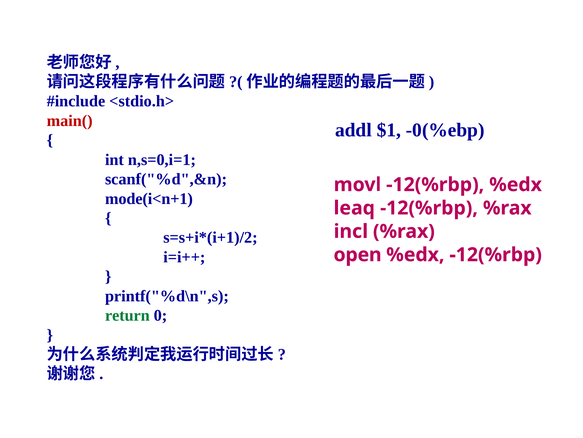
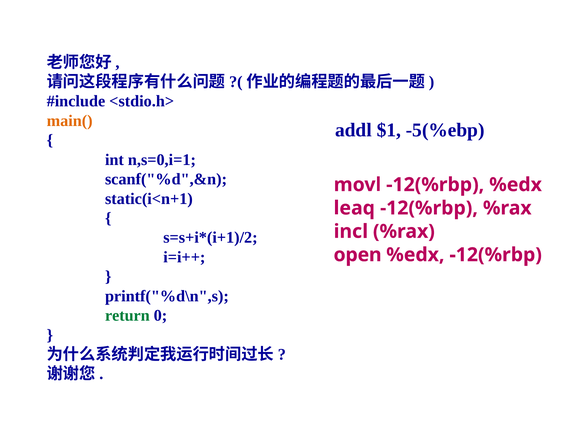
main( colour: red -> orange (70, 121)
-0(%ebp: -0(%ebp -> -5(%ebp (445, 130)
mode(i<n+1: mode(i<n+1 -> static(i<n+1 (149, 198)
